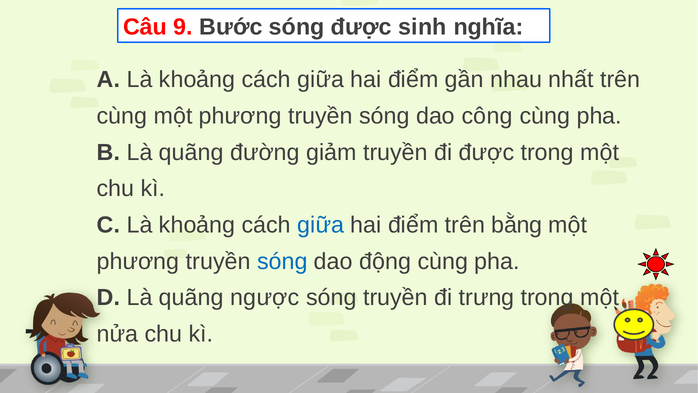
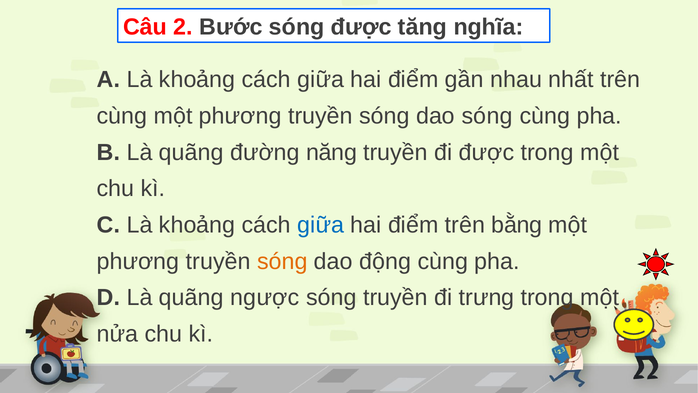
9: 9 -> 2 (183, 27)
sinh: sinh -> tăng (423, 27)
dao công: công -> sóng (487, 116)
giảm: giảm -> năng (332, 152)
sóng colour: blue -> orange (282, 261)
